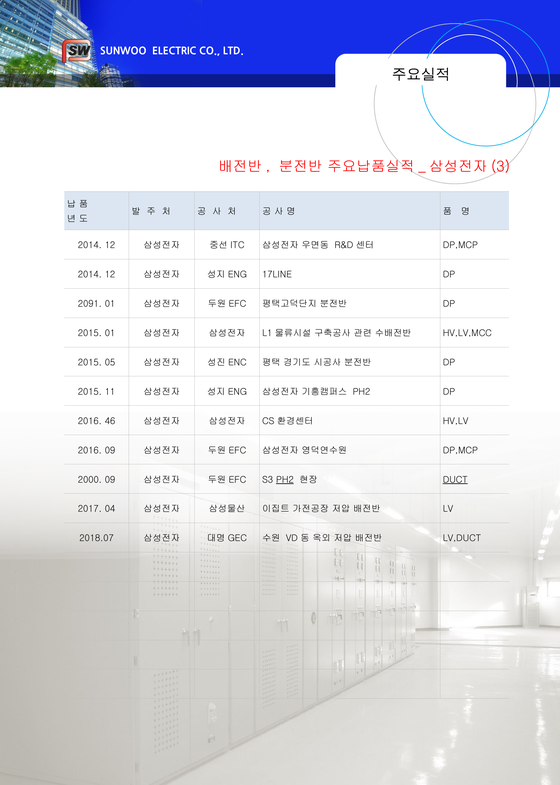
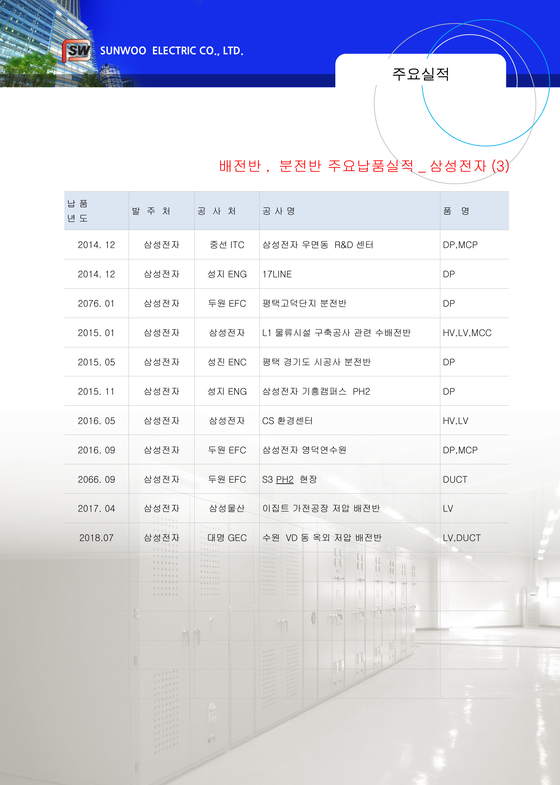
2091: 2091 -> 2076 (90, 304)
2016 46: 46 -> 05 (110, 421)
2000: 2000 -> 2066 (90, 480)
DUCT underline: present -> none (455, 480)
